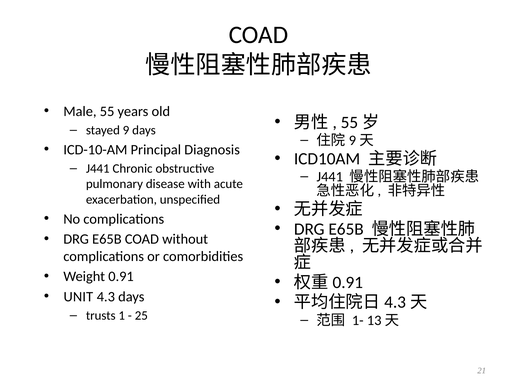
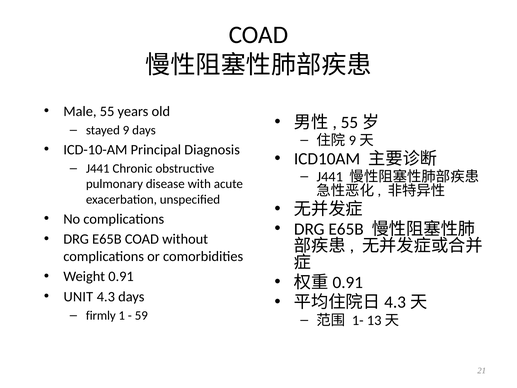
trusts: trusts -> firmly (101, 315)
25: 25 -> 59 (141, 315)
